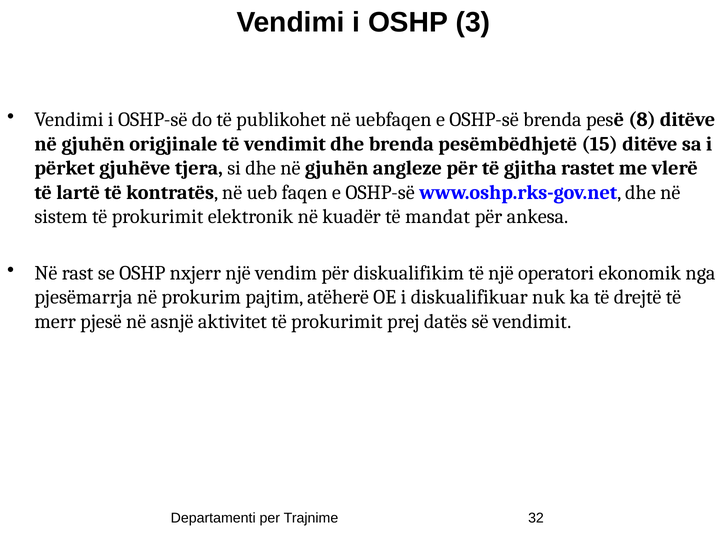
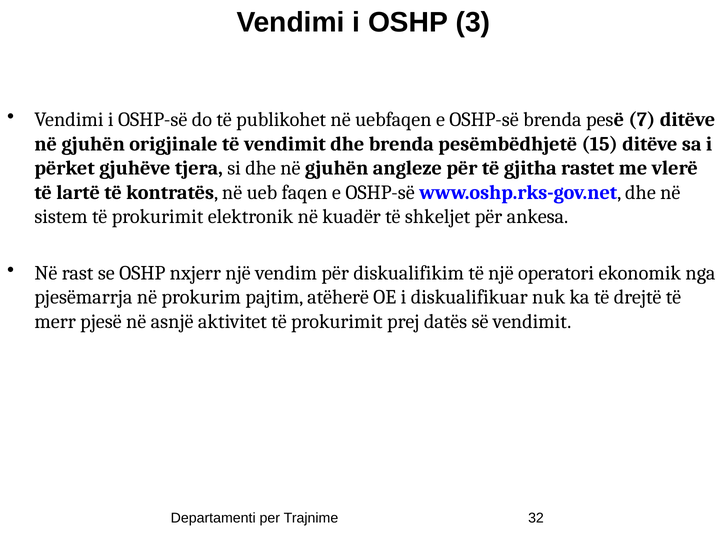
8: 8 -> 7 (642, 120)
mandat: mandat -> shkeljet (438, 217)
